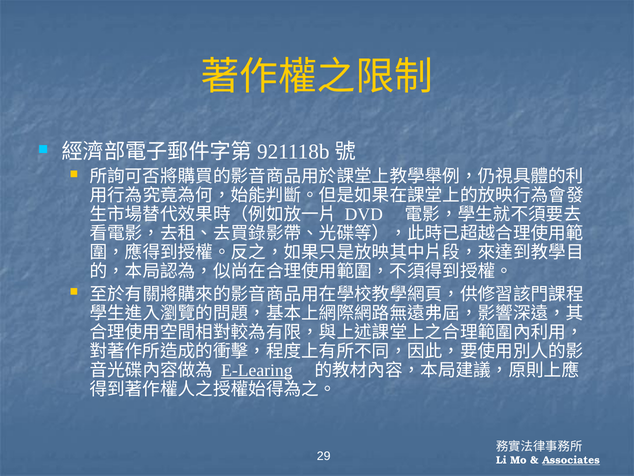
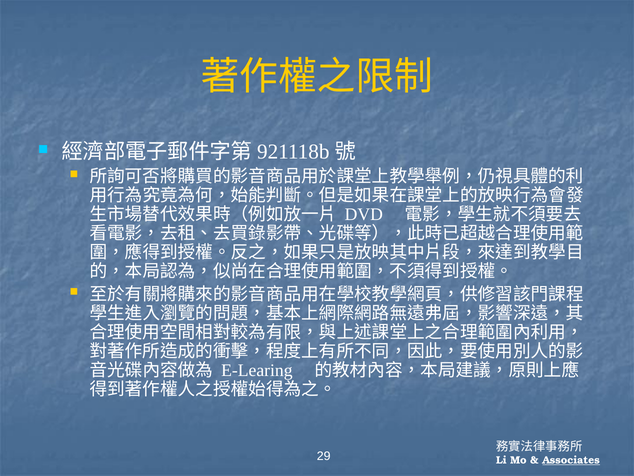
E-Learing underline: present -> none (257, 370)
